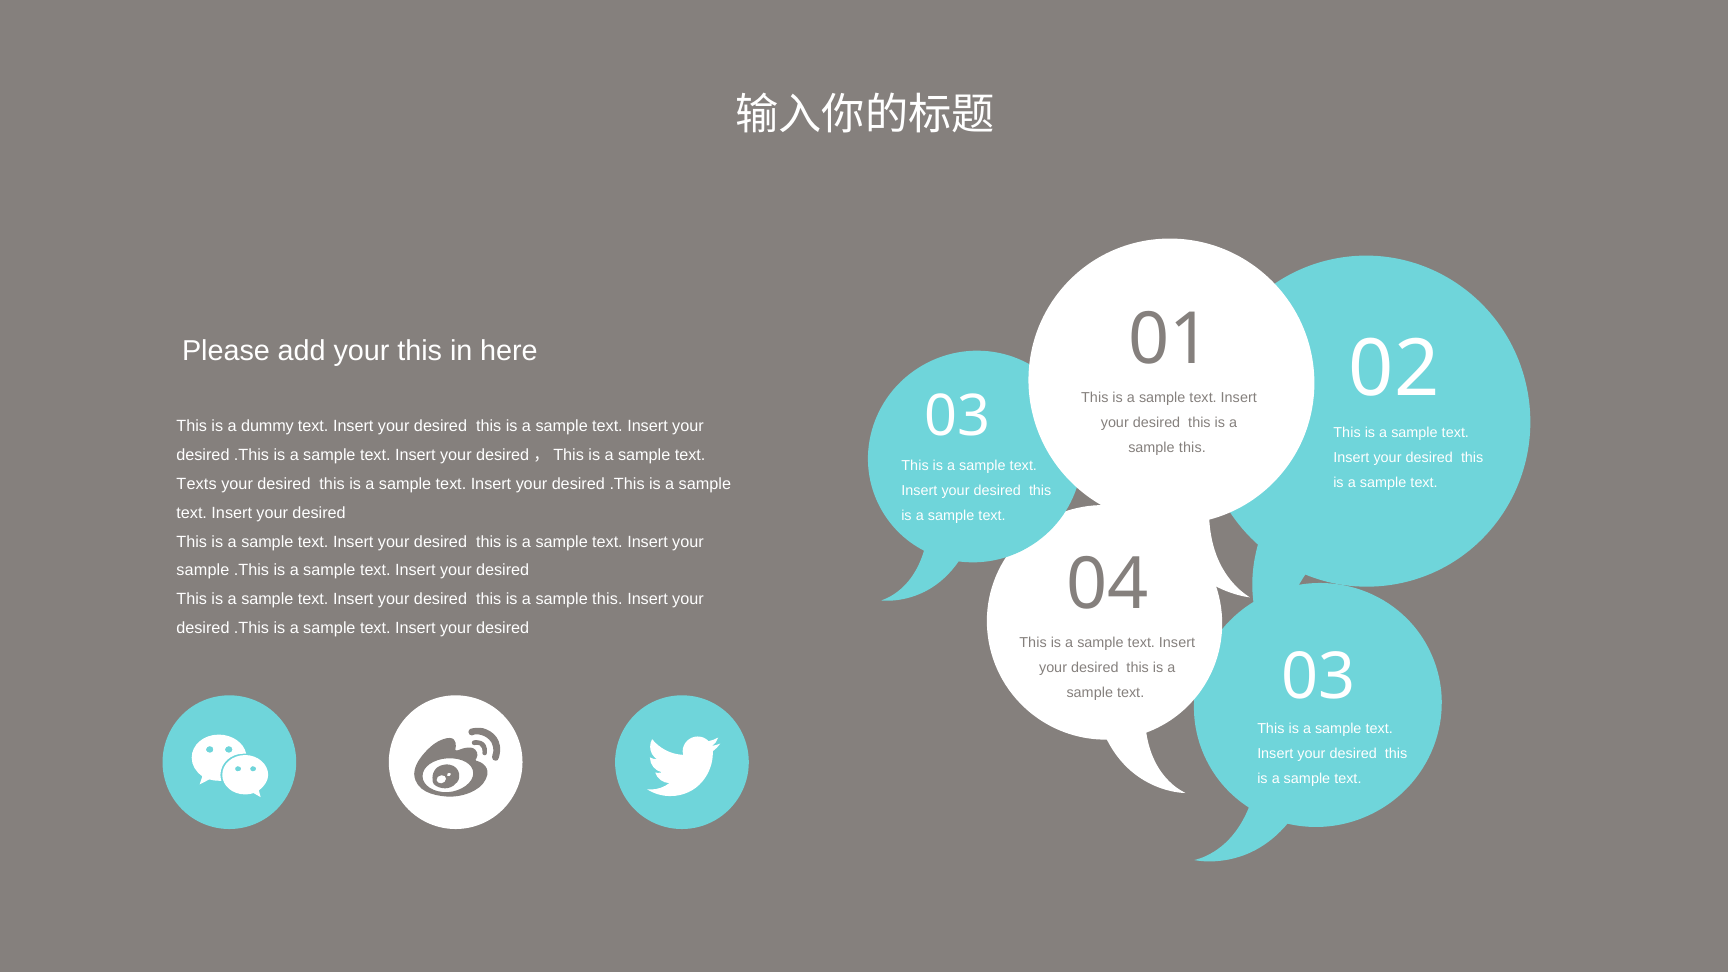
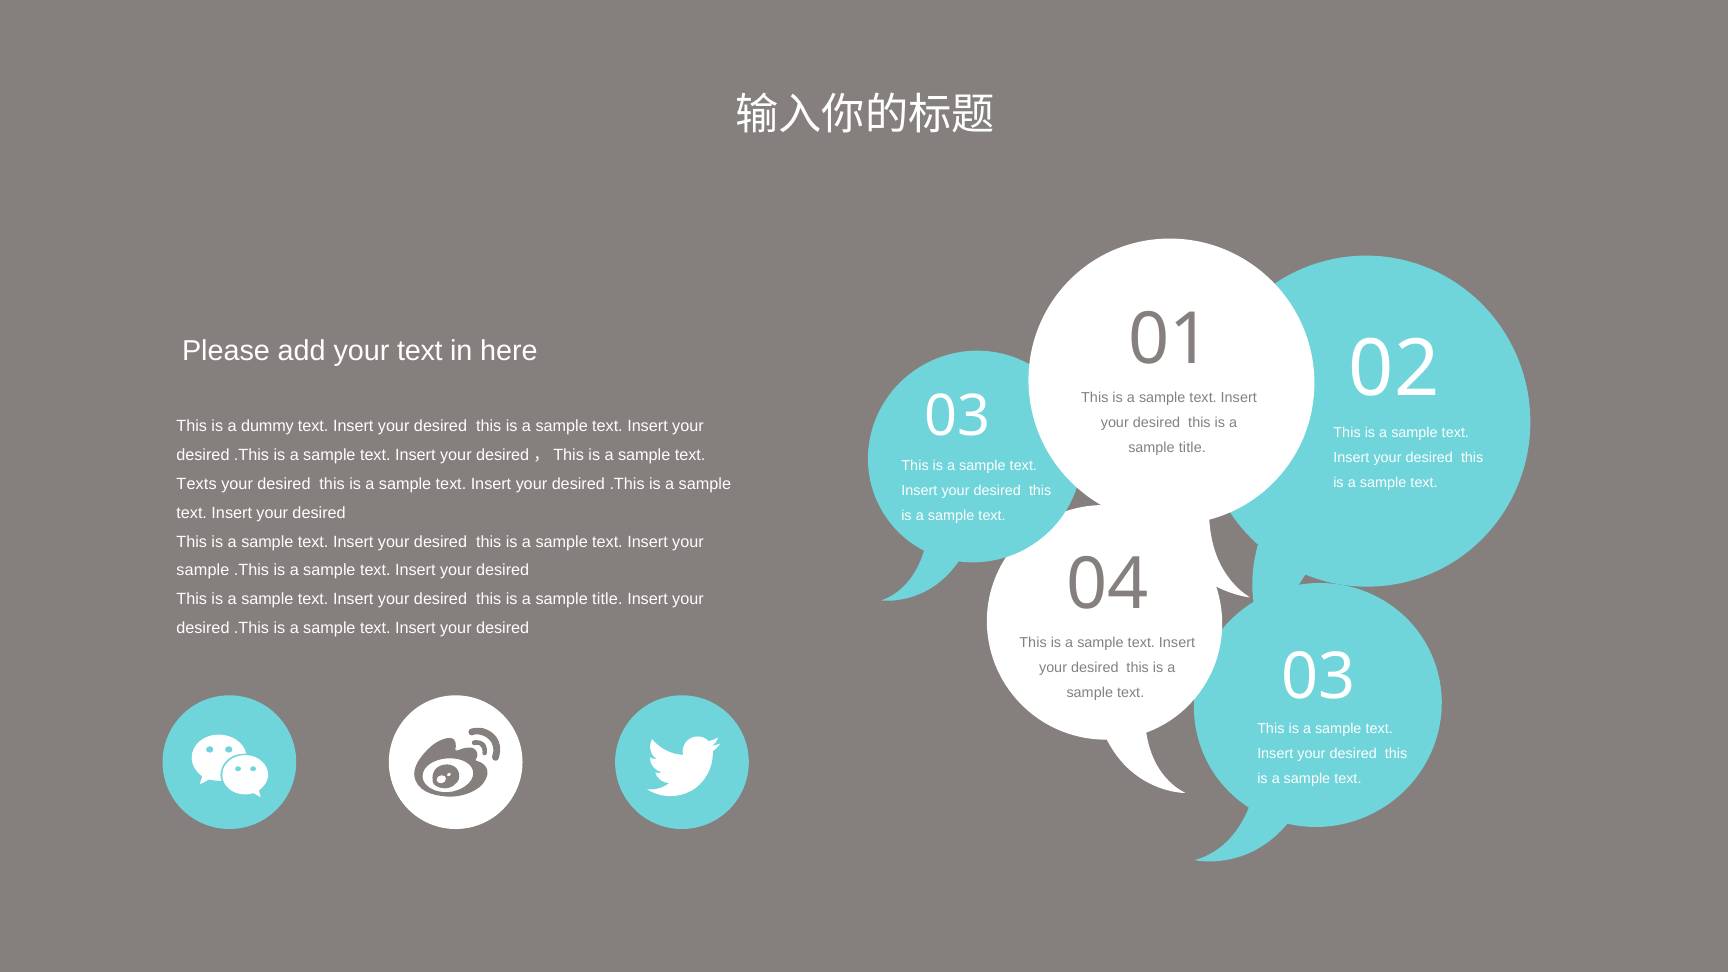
your this: this -> text (420, 351)
this: this -> title (1192, 448)
this: this -> title (607, 599)
